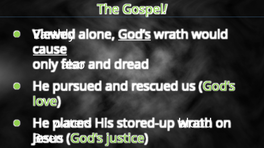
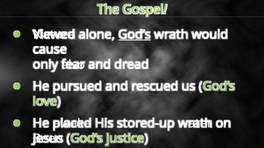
Earthly: Earthly -> Nature (54, 35)
cause underline: present -> none (50, 50)
waters: waters -> awake (72, 124)
blood: blood -> water (195, 124)
